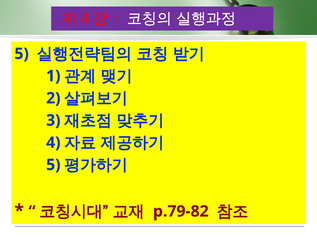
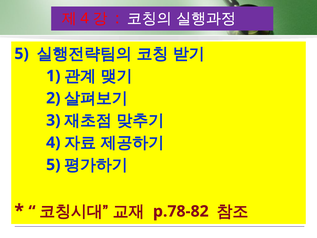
p.79-82: p.79-82 -> p.78-82 (181, 211)
